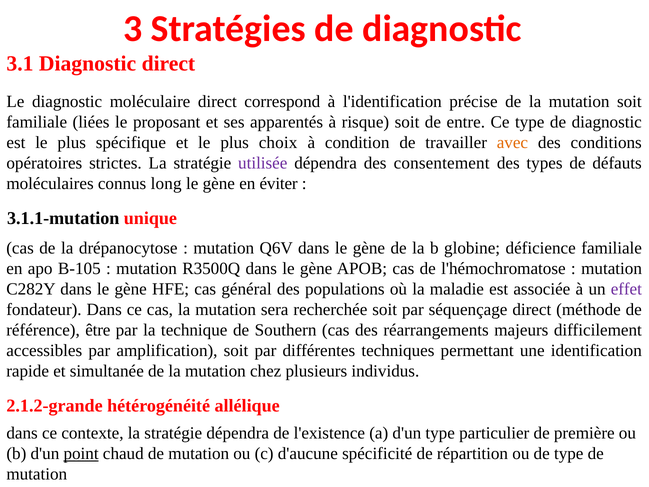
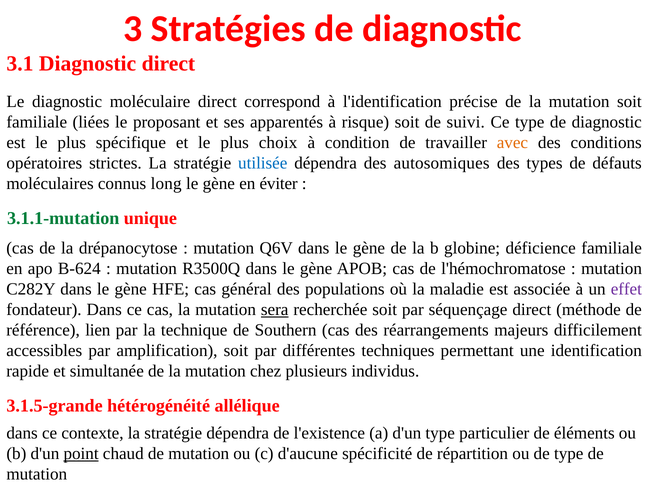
entre: entre -> suivi (466, 122)
utilisée colour: purple -> blue (263, 163)
consentement: consentement -> autosomiques (442, 163)
3.1.1-mutation colour: black -> green (63, 218)
B-105: B-105 -> B-624 (79, 268)
sera underline: none -> present (275, 309)
être: être -> lien (98, 330)
2.1.2-grande: 2.1.2-grande -> 3.1.5-grande (55, 406)
première: première -> éléments (584, 433)
